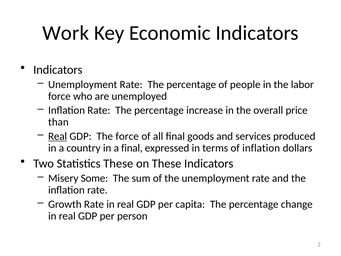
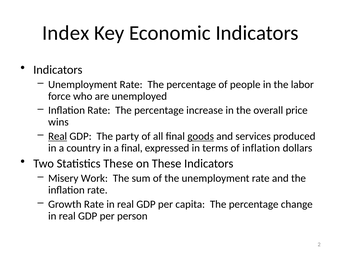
Work: Work -> Index (66, 33)
than: than -> wins (58, 122)
The force: force -> party (127, 136)
goods underline: none -> present (201, 136)
Some: Some -> Work (94, 178)
